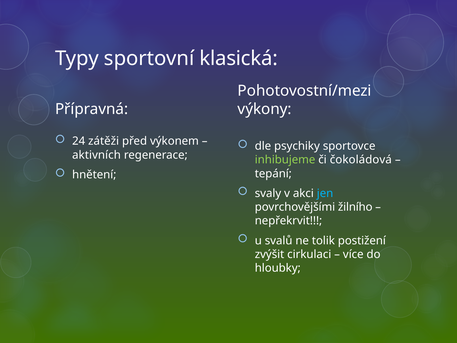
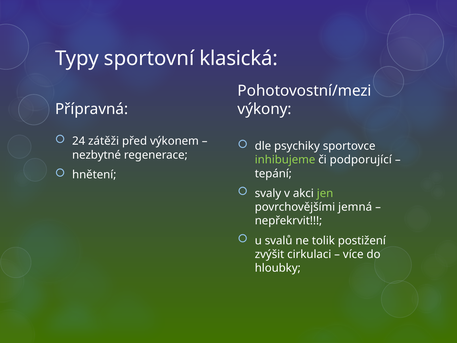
aktivních: aktivních -> nezbytné (97, 155)
čokoládová: čokoládová -> podporující (361, 160)
jen colour: light blue -> light green (325, 193)
žilního: žilního -> jemná (355, 207)
